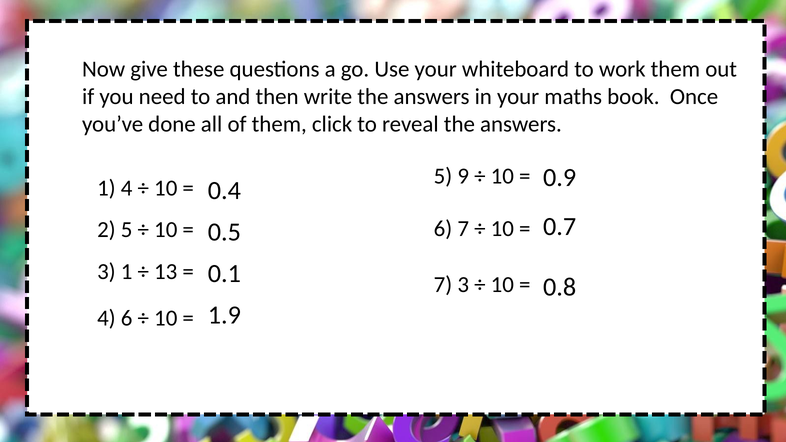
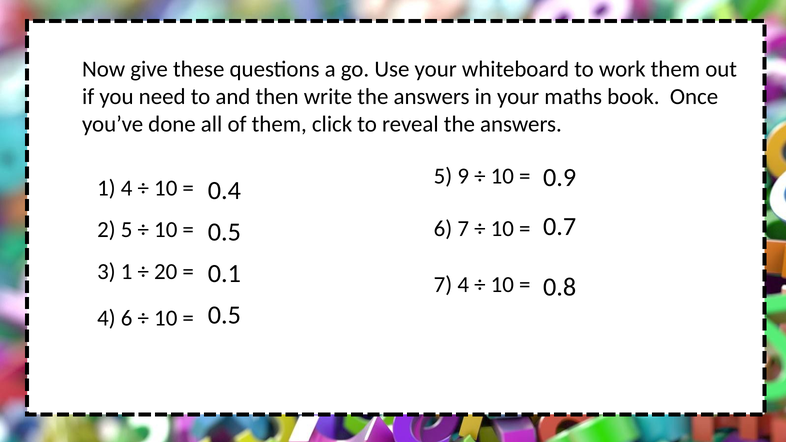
13: 13 -> 20 (166, 272)
7 3: 3 -> 4 (463, 285)
1.9: 1.9 -> 0.5 (224, 315)
